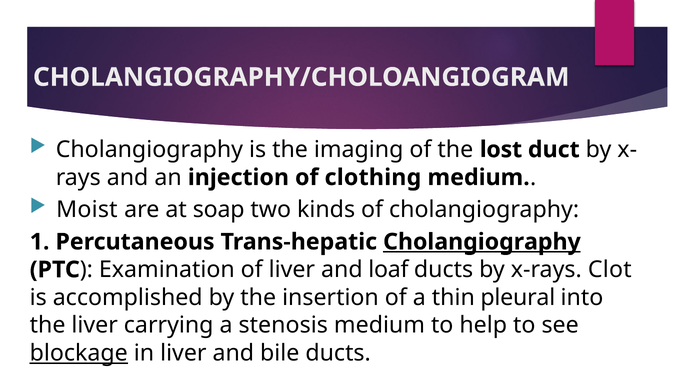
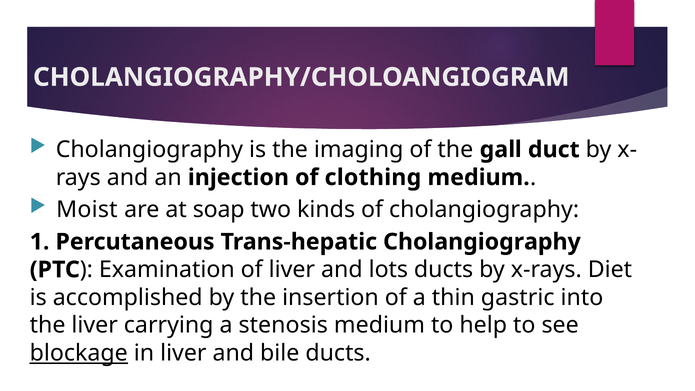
lost: lost -> gall (501, 150)
Cholangiography underline: present -> none (482, 242)
loaf: loaf -> lots (388, 270)
Clot: Clot -> Diet (610, 270)
pleural: pleural -> gastric (518, 297)
